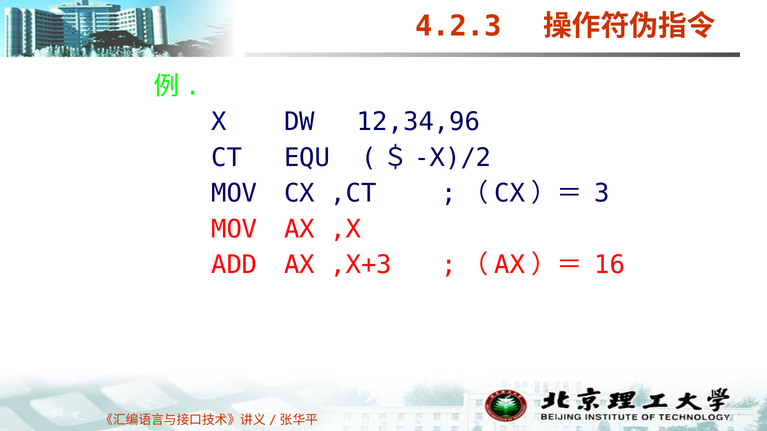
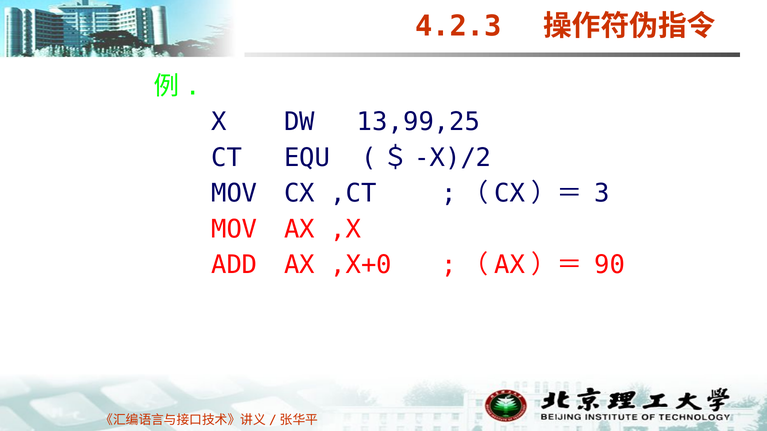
12,34,96: 12,34,96 -> 13,99,25 (419, 122)
,X+3: ,X+3 -> ,X+0 (361, 265)
16: 16 -> 90 (610, 265)
